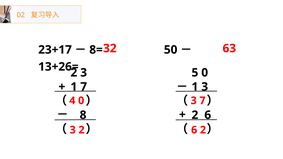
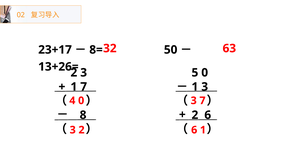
6 2: 2 -> 1 (203, 130)
